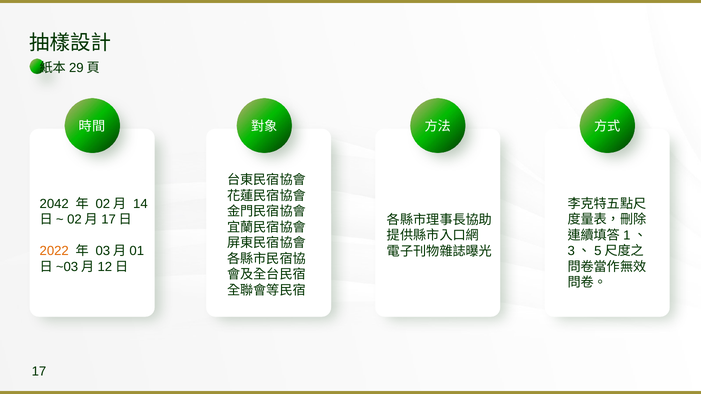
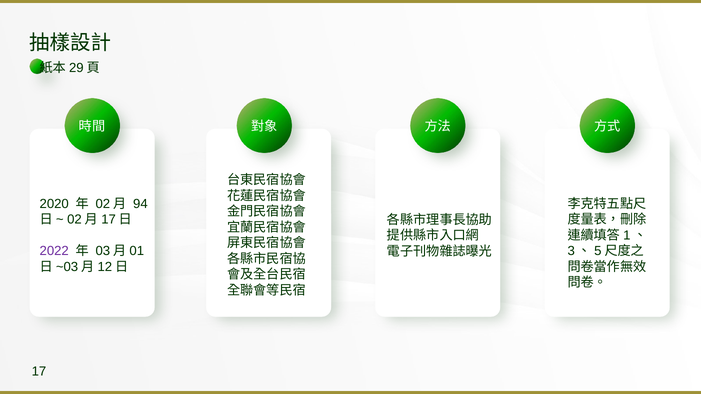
2042: 2042 -> 2020 (54, 204)
14: 14 -> 94 (140, 204)
2022 colour: orange -> purple (54, 251)
